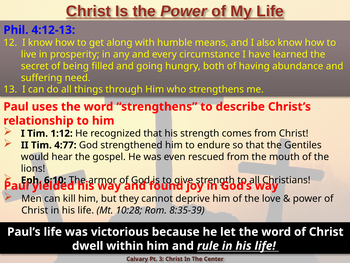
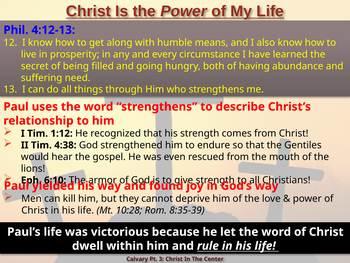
4:77: 4:77 -> 4:38 (65, 145)
